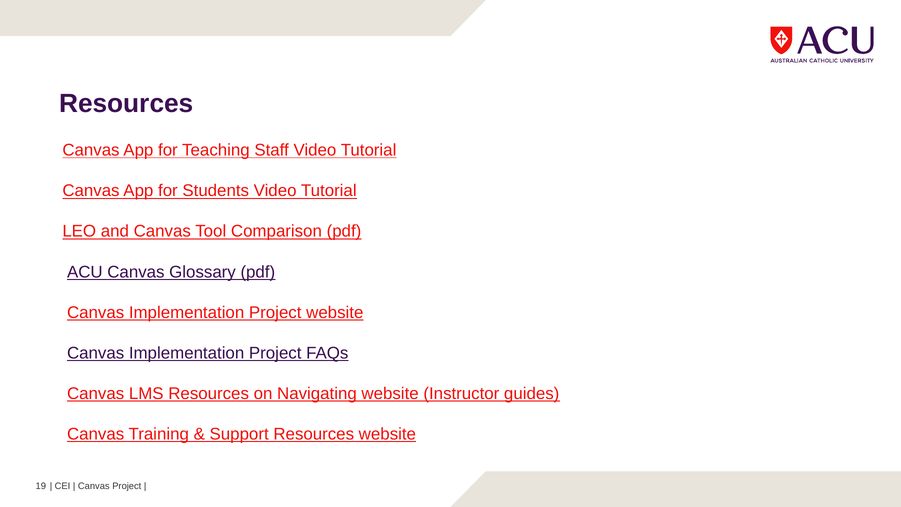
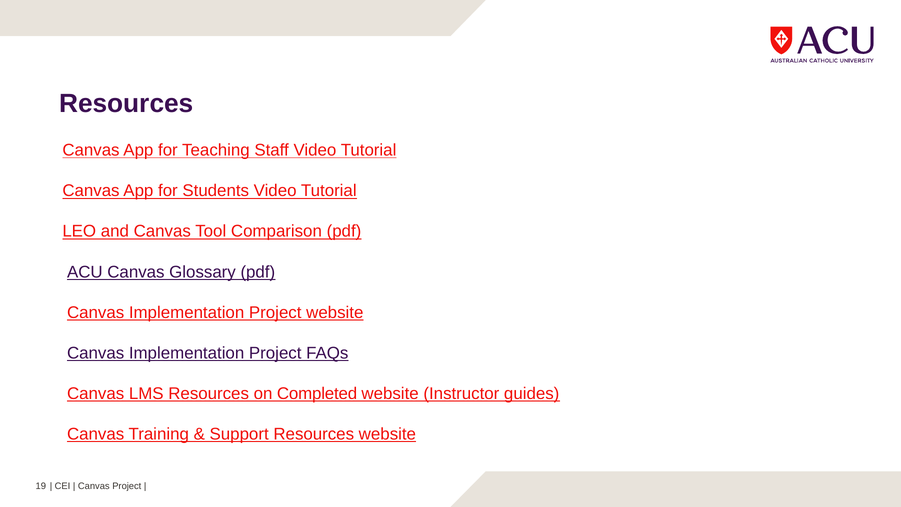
Navigating: Navigating -> Completed (317, 394)
